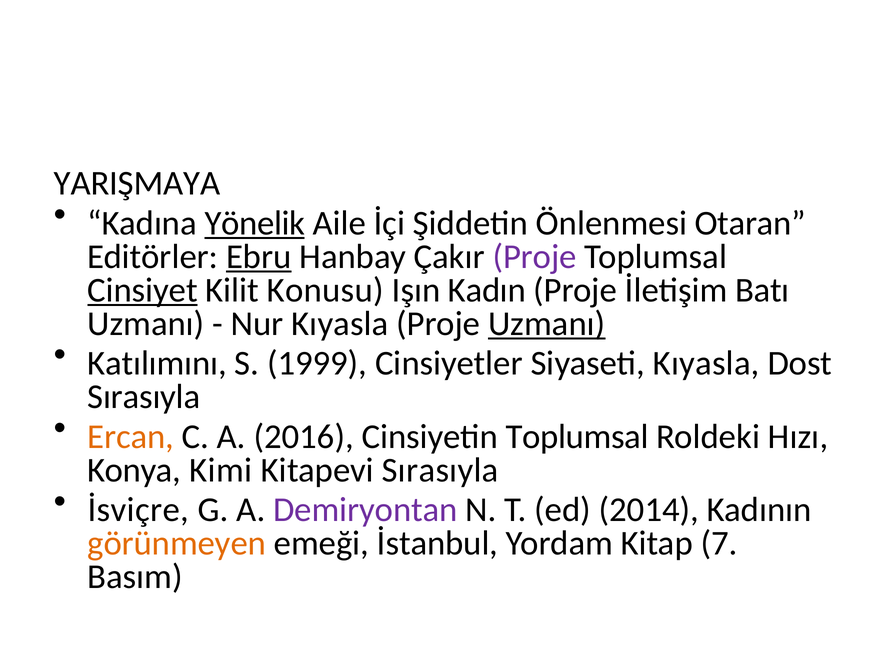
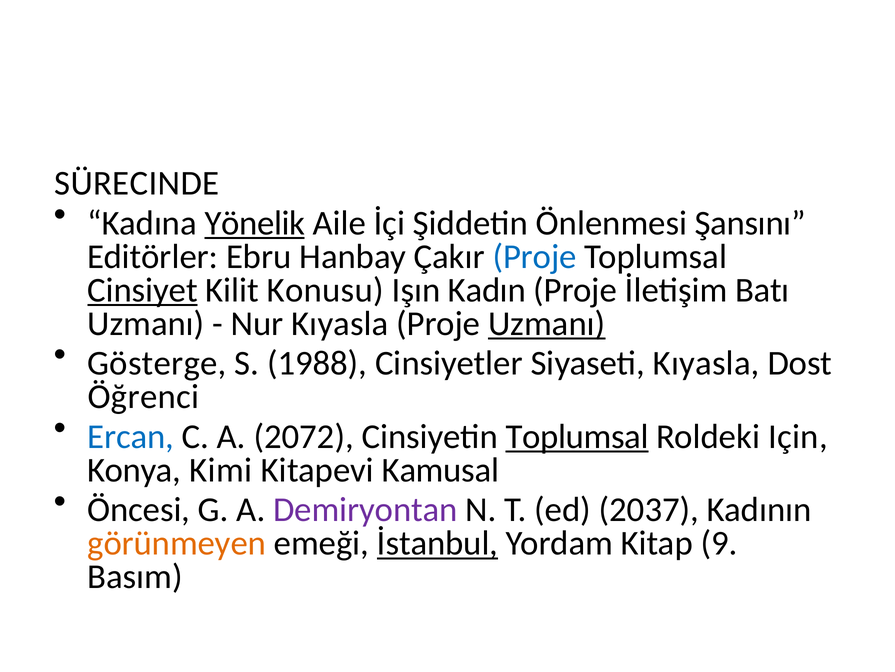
YARIŞMAYA: YARIŞMAYA -> SÜRECINDE (137, 183)
Otaran: Otaran -> Şansını (750, 223)
Ebru underline: present -> none (259, 256)
Proje colour: purple -> blue (535, 256)
Katılımını: Katılımını -> Gösterge (157, 363)
1999: 1999 -> 1988 (317, 363)
Sırasıyla: Sırasıyla -> Öğrenci (144, 396)
Ercan colour: orange -> blue (131, 436)
2016: 2016 -> 2072 (304, 436)
Toplumsal underline: none -> present (577, 436)
Hızı: Hızı -> Için (798, 436)
Kitapevi Sırasıyla: Sırasıyla -> Kamusal (440, 470)
İsviçre: İsviçre -> Öncesi (139, 509)
2014: 2014 -> 2037 (649, 509)
İstanbul underline: none -> present (438, 543)
7: 7 -> 9 (719, 543)
